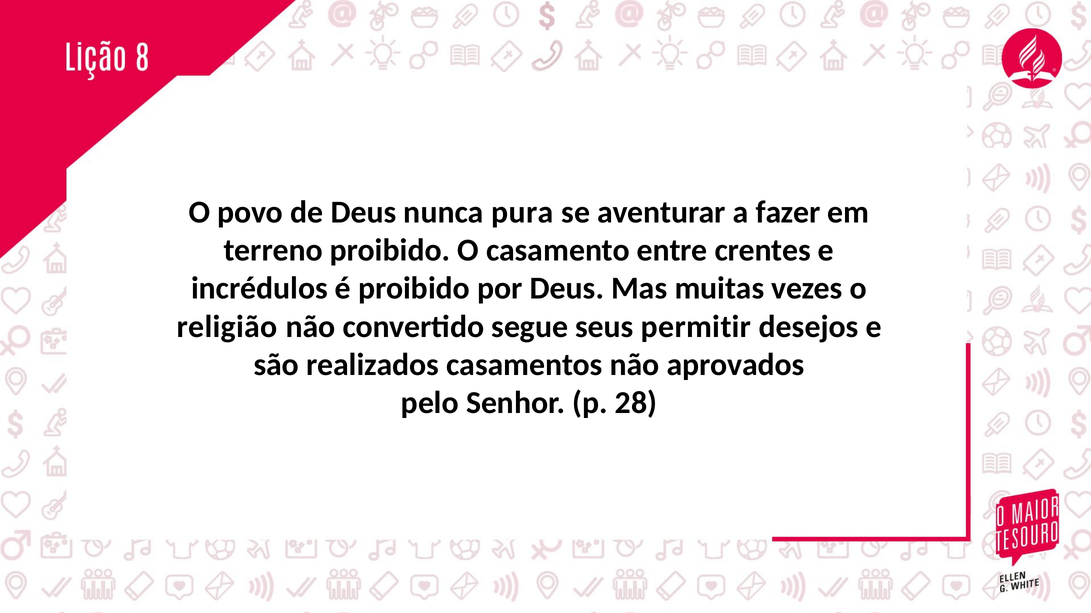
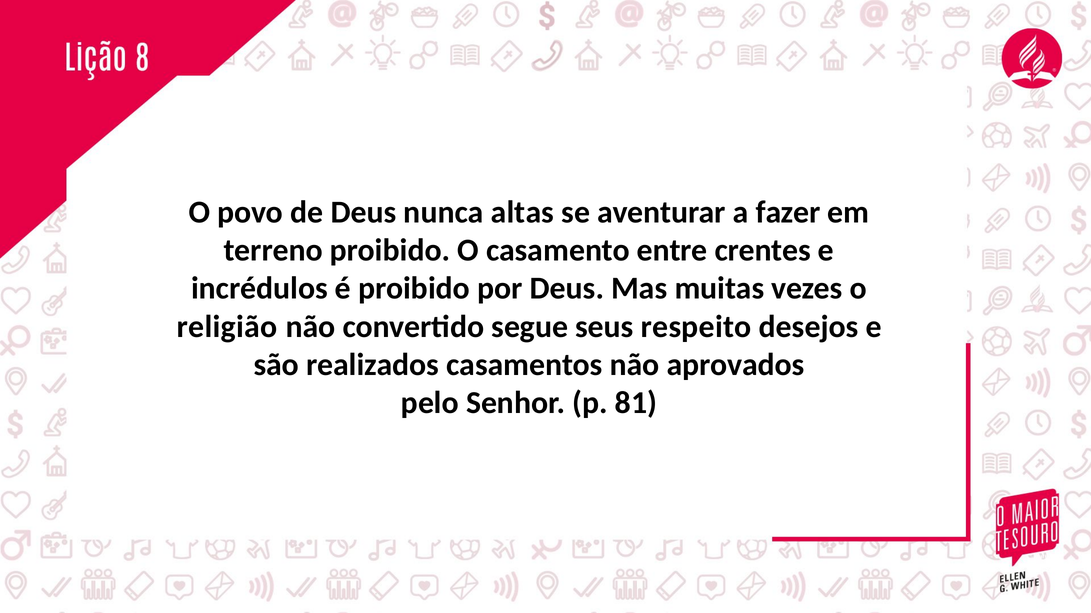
pura: pura -> altas (522, 212)
permitir: permitir -> respeito (696, 327)
28: 28 -> 81 (636, 403)
